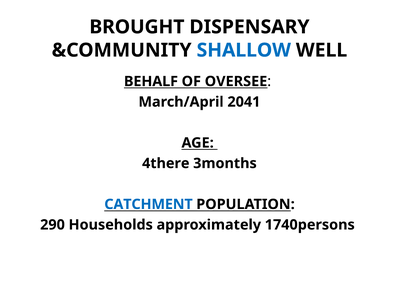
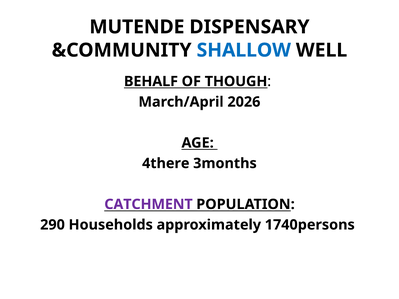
BROUGHT: BROUGHT -> MUTENDE (137, 27)
OVERSEE: OVERSEE -> THOUGH (236, 81)
2041: 2041 -> 2026 (244, 102)
CATCHMENT colour: blue -> purple (149, 204)
